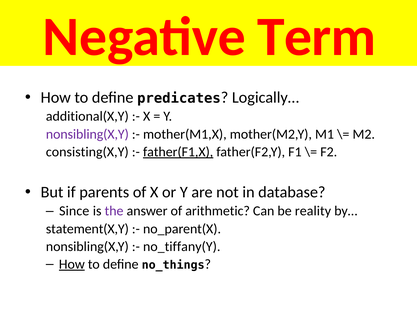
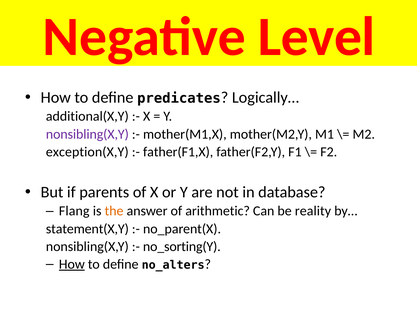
Term: Term -> Level (317, 37)
consisting(X,Y: consisting(X,Y -> exception(X,Y (87, 152)
father(F1,X underline: present -> none (178, 152)
Since: Since -> Flang (74, 212)
the colour: purple -> orange (114, 212)
no_tiffany(Y: no_tiffany(Y -> no_sorting(Y (182, 247)
no_things: no_things -> no_alters (173, 266)
